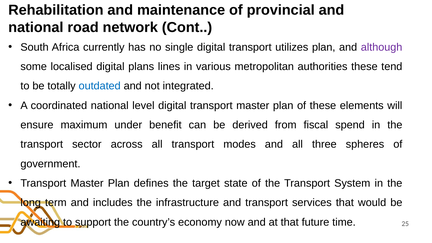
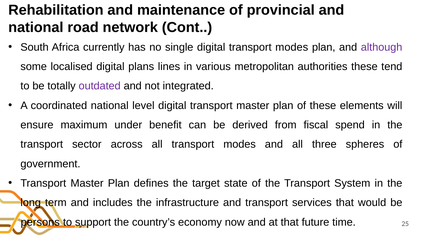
digital transport utilizes: utilizes -> modes (292, 47)
outdated colour: blue -> purple (100, 86)
awaiting: awaiting -> persons (40, 222)
